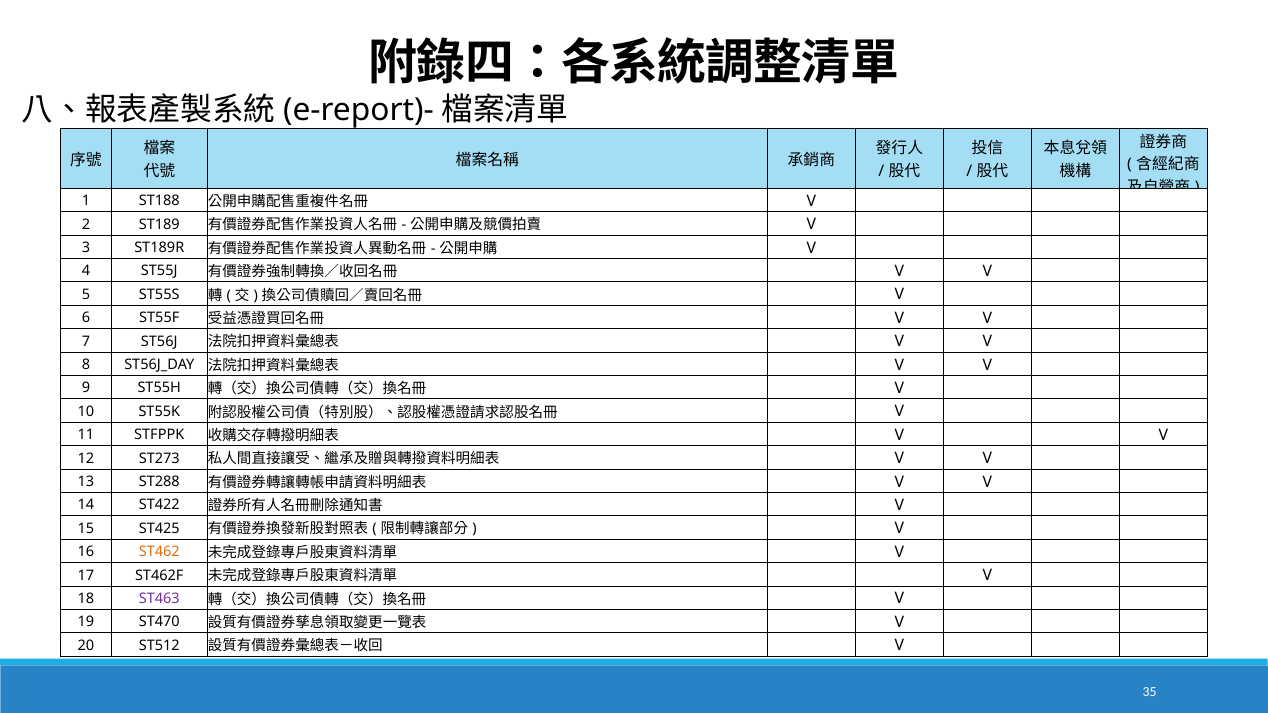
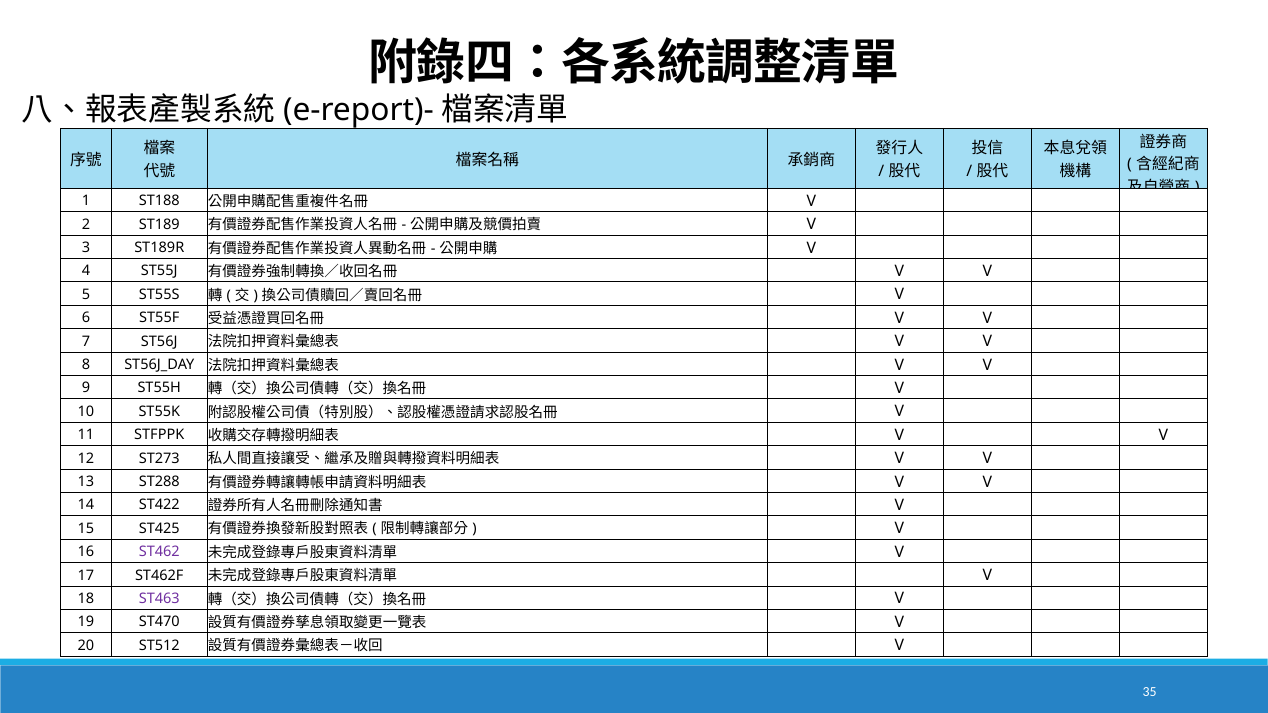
ST462 colour: orange -> purple (159, 552)
